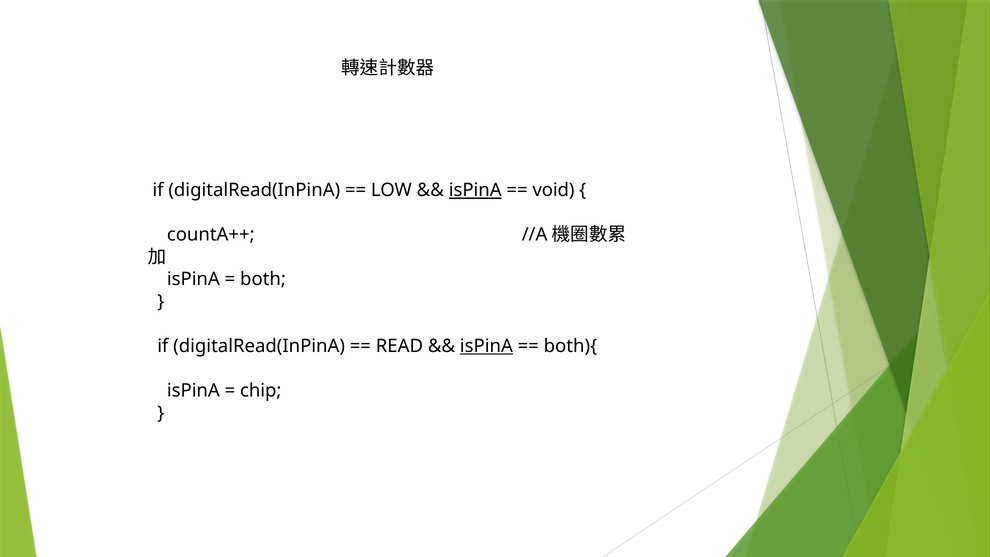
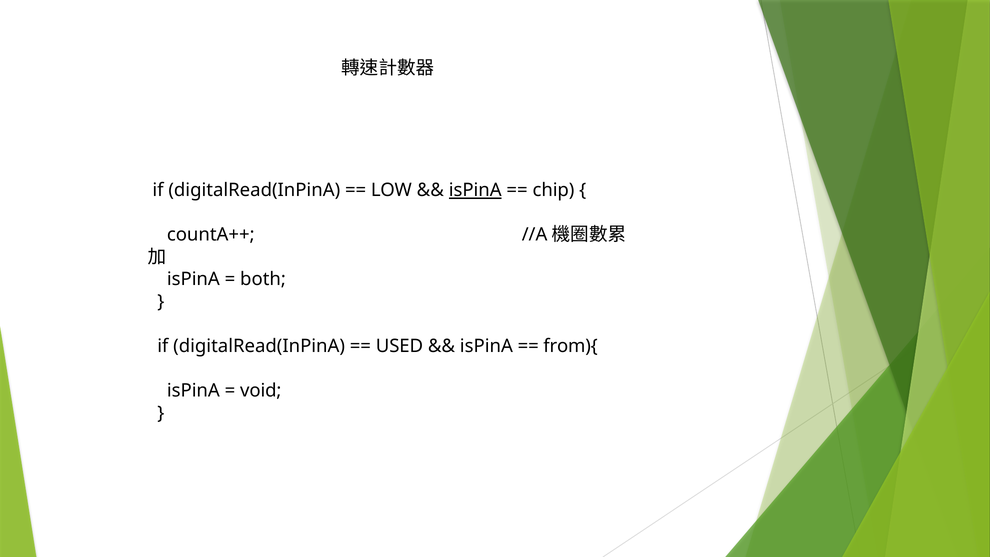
void: void -> chip (553, 190)
READ: READ -> USED (399, 346)
isPinA underline: present -> none (486, 346)
both){: both){ -> from){ (571, 346)
chip: chip -> void (261, 391)
